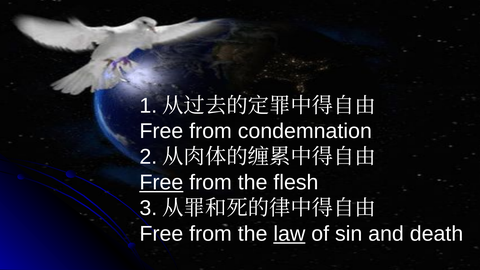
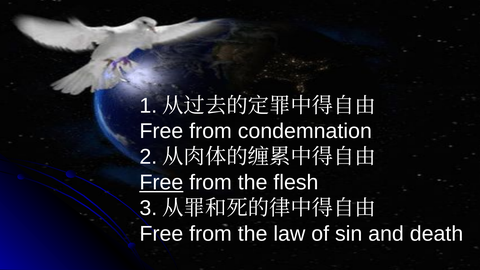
law underline: present -> none (289, 234)
